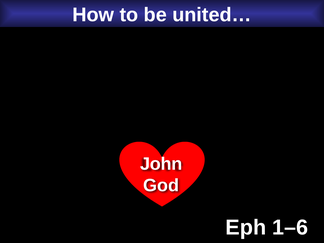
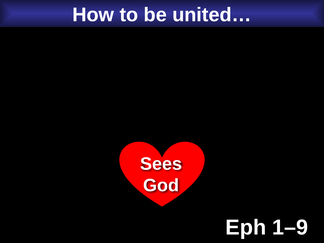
John: John -> Sees (161, 164)
1–6: 1–6 -> 1–9 (290, 227)
